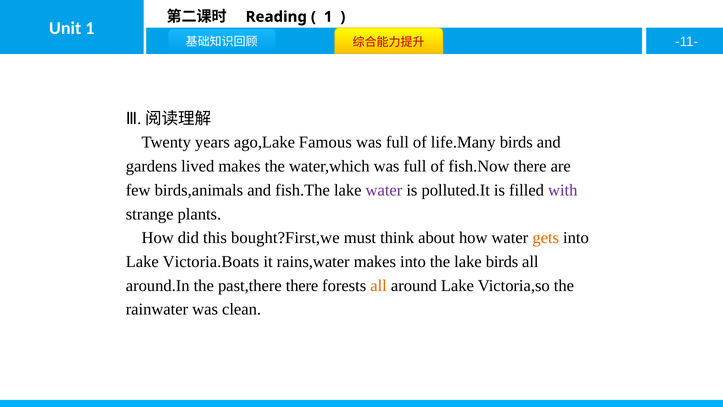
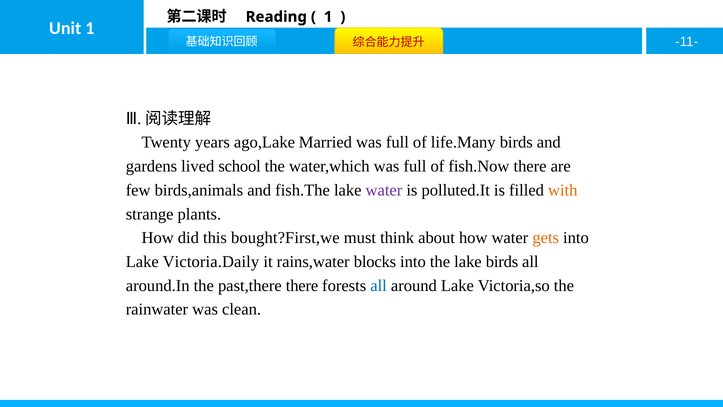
Famous: Famous -> Married (325, 142)
lived makes: makes -> school (240, 166)
with colour: purple -> orange (563, 190)
Victoria.Boats: Victoria.Boats -> Victoria.Daily (211, 262)
rains,water makes: makes -> blocks (375, 262)
all colour: orange -> blue (379, 285)
